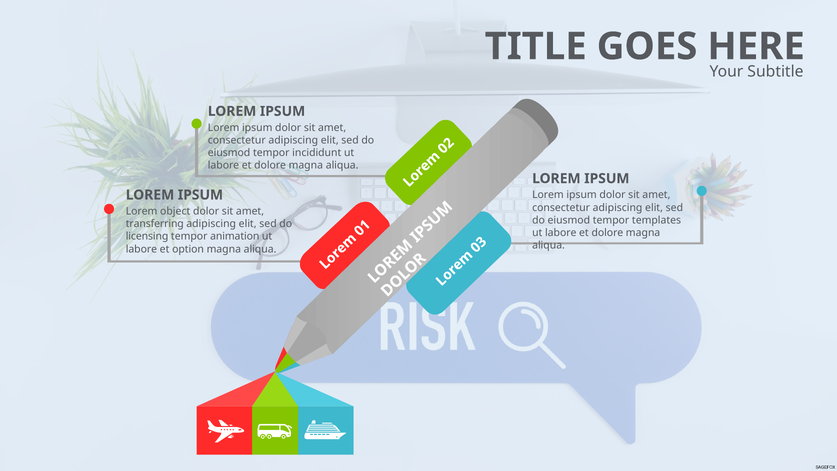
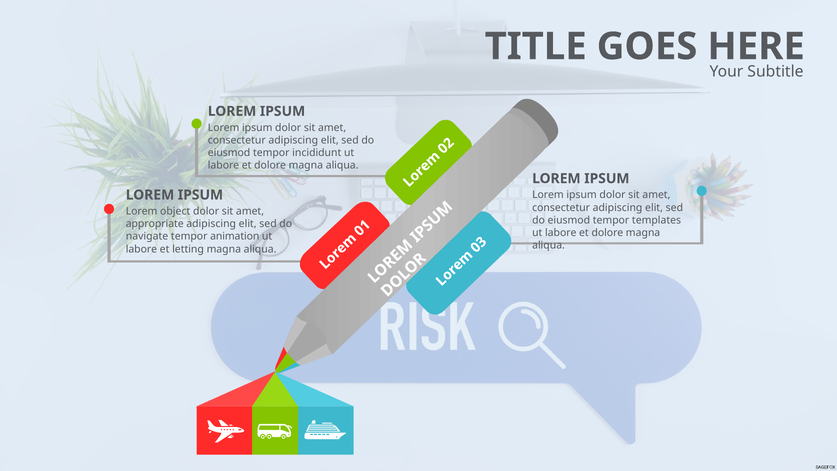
transferring: transferring -> appropriate (155, 224)
licensing: licensing -> navigate (147, 236)
option: option -> letting (188, 249)
